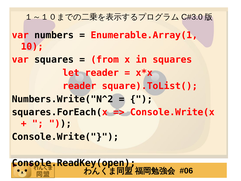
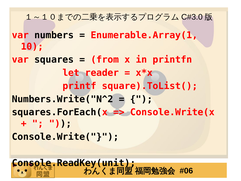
in squares: squares -> printfn (172, 60)
reader: reader -> printf (79, 86)
Console.ReadKey(open: Console.ReadKey(open -> Console.ReadKey(unit (74, 163)
